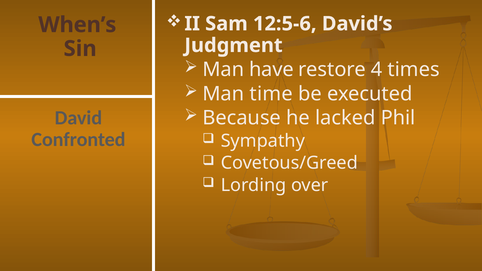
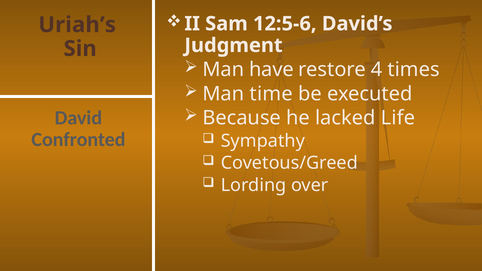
When’s: When’s -> Uriah’s (77, 25)
Phil: Phil -> Life (398, 118)
